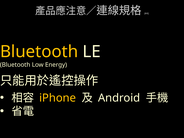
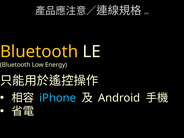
iPhone colour: yellow -> light blue (58, 98)
